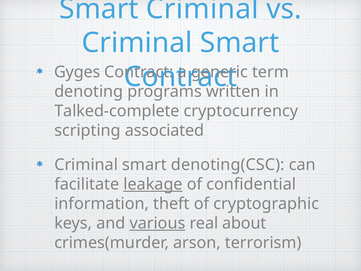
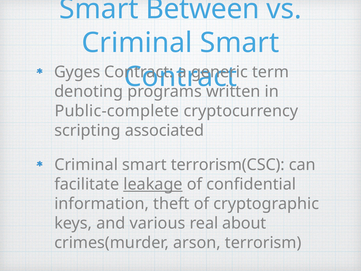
Smart Criminal: Criminal -> Between (203, 9)
Talked-complete: Talked-complete -> Public-complete (117, 111)
denoting(CSC: denoting(CSC -> terrorism(CSC (228, 165)
various underline: present -> none (157, 223)
